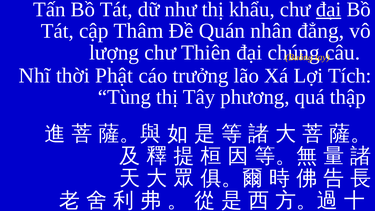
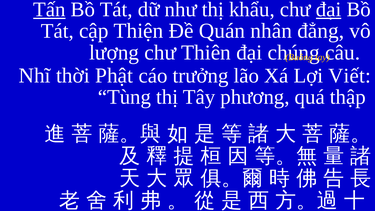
Tấn underline: none -> present (49, 9)
Thâm: Thâm -> Thiện (138, 31)
Tích: Tích -> Viết (350, 76)
